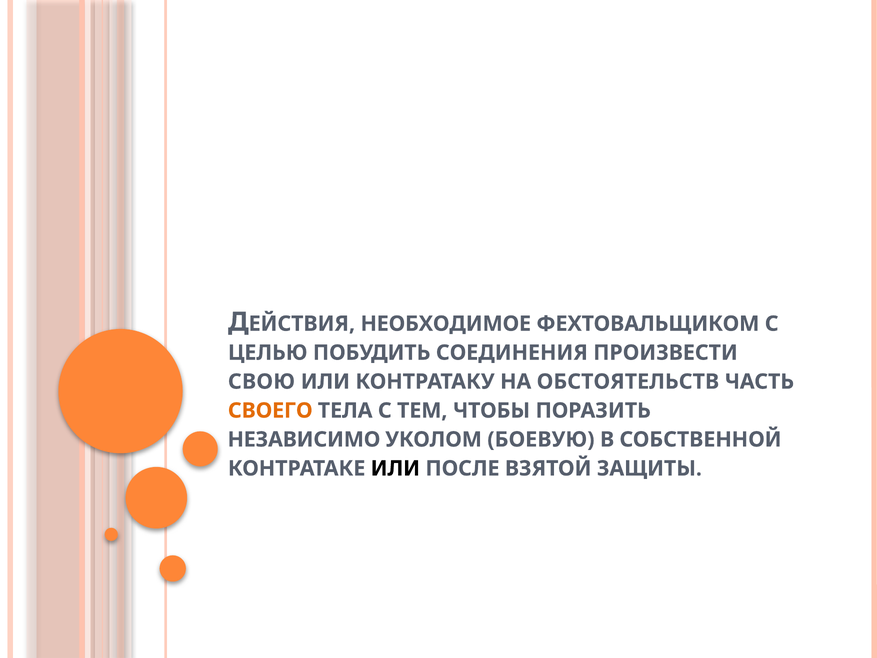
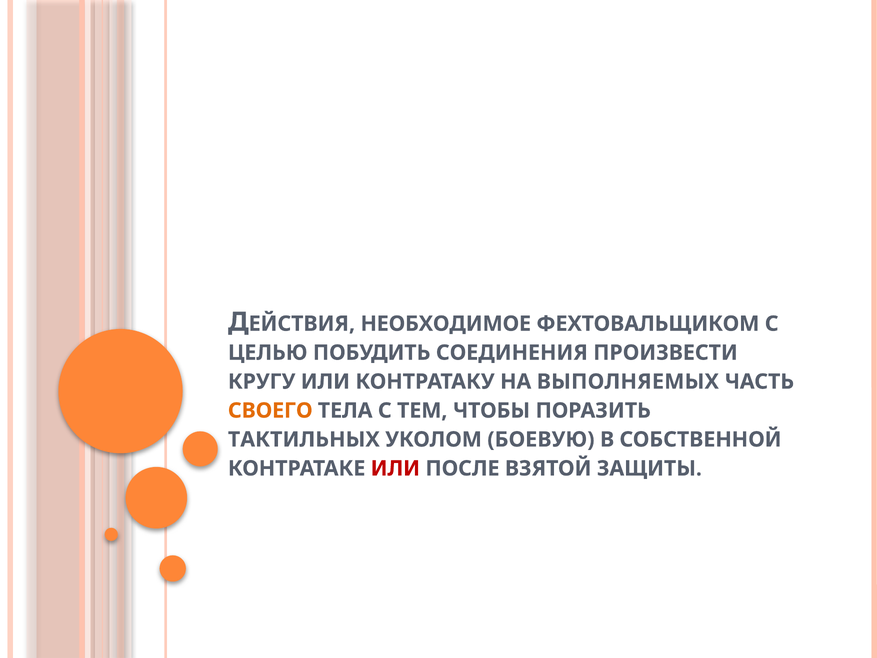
СВОЮ: СВОЮ -> КРУГУ (262, 382)
ОБСТОЯТЕЛЬСТВ: ОБСТОЯТЕЛЬСТВ -> ВЫПОЛНЯЕМЫХ (628, 382)
НЕЗАВИСИМО: НЕЗАВИСИМО -> ТАКТИЛЬНЫХ (304, 439)
ИЛИ colour: black -> red (395, 468)
